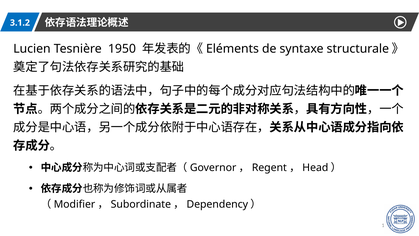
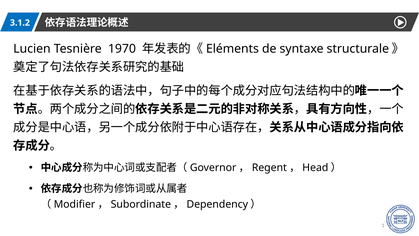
1950: 1950 -> 1970 (122, 49)
